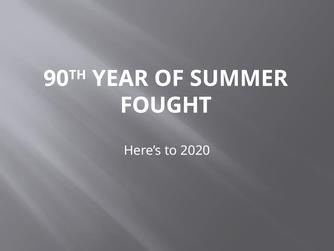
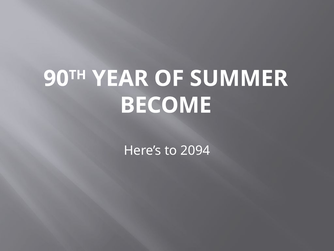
FOUGHT: FOUGHT -> BECOME (166, 105)
2020: 2020 -> 2094 (195, 150)
